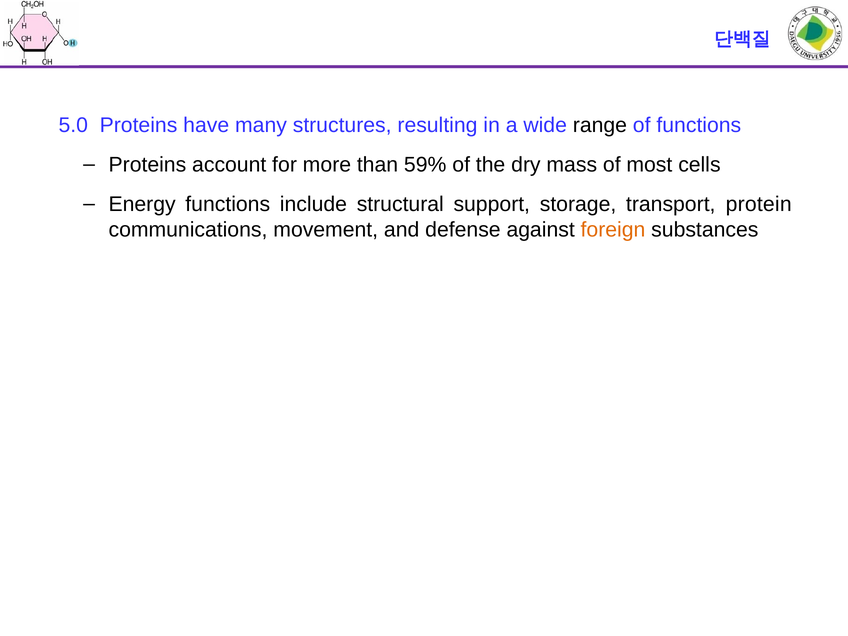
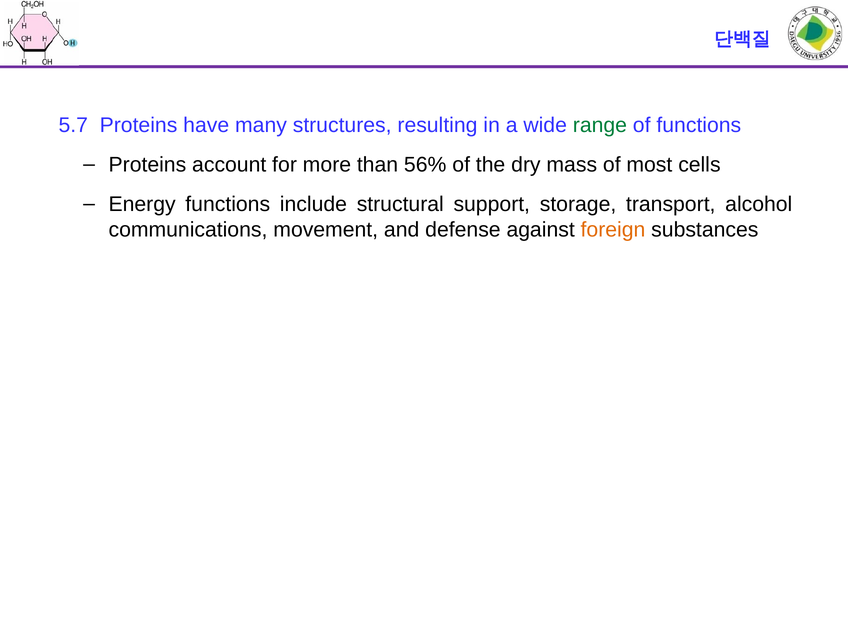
5.0: 5.0 -> 5.7 (73, 125)
range colour: black -> green (600, 125)
59%: 59% -> 56% (425, 165)
protein: protein -> alcohol (759, 204)
